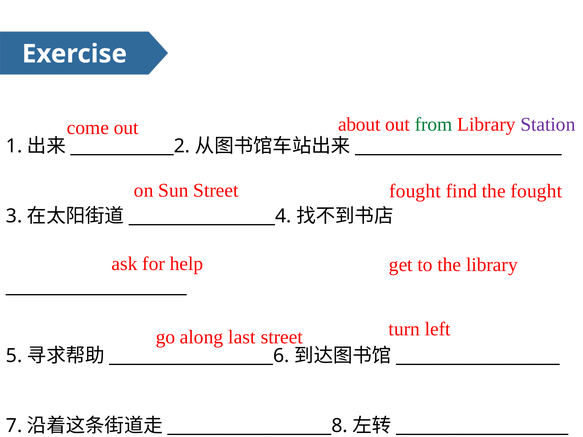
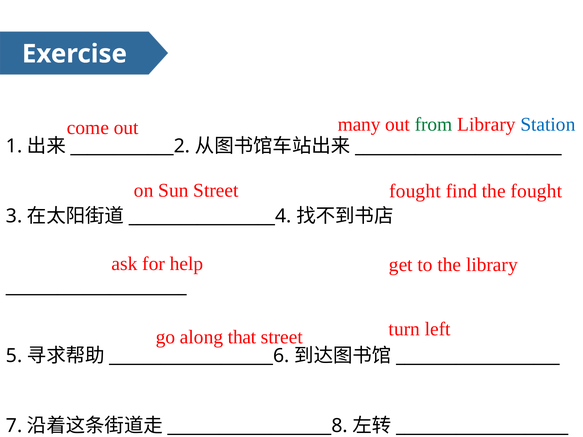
about: about -> many (359, 124)
Station colour: purple -> blue (548, 124)
last: last -> that (242, 337)
